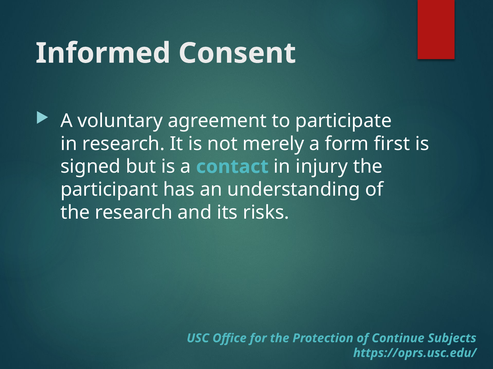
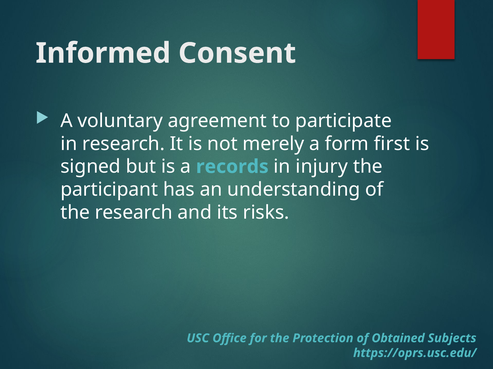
contact: contact -> records (232, 167)
Continue: Continue -> Obtained (398, 339)
